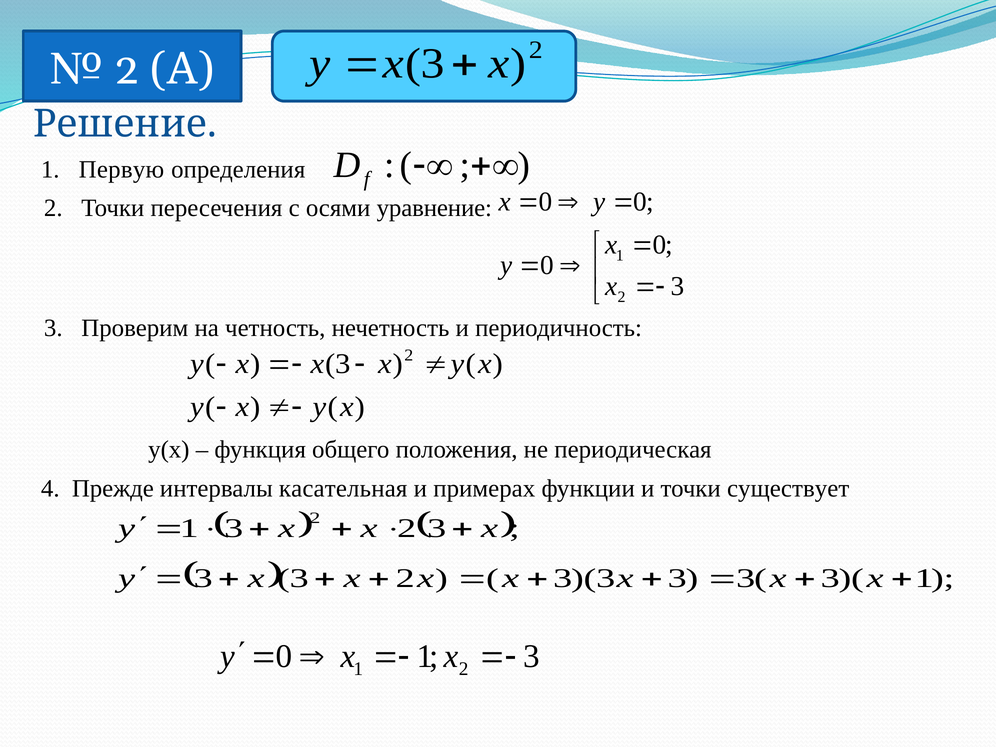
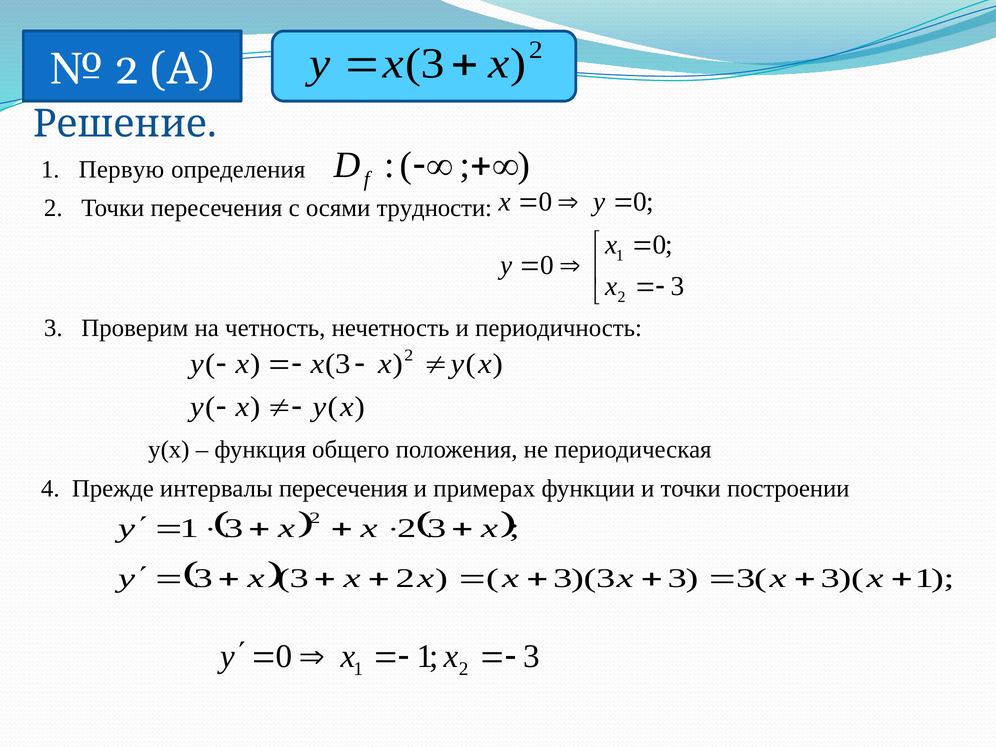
уравнение: уравнение -> трудности (434, 208)
интервалы касательная: касательная -> пересечения (343, 488)
существует: существует -> построении (788, 488)
